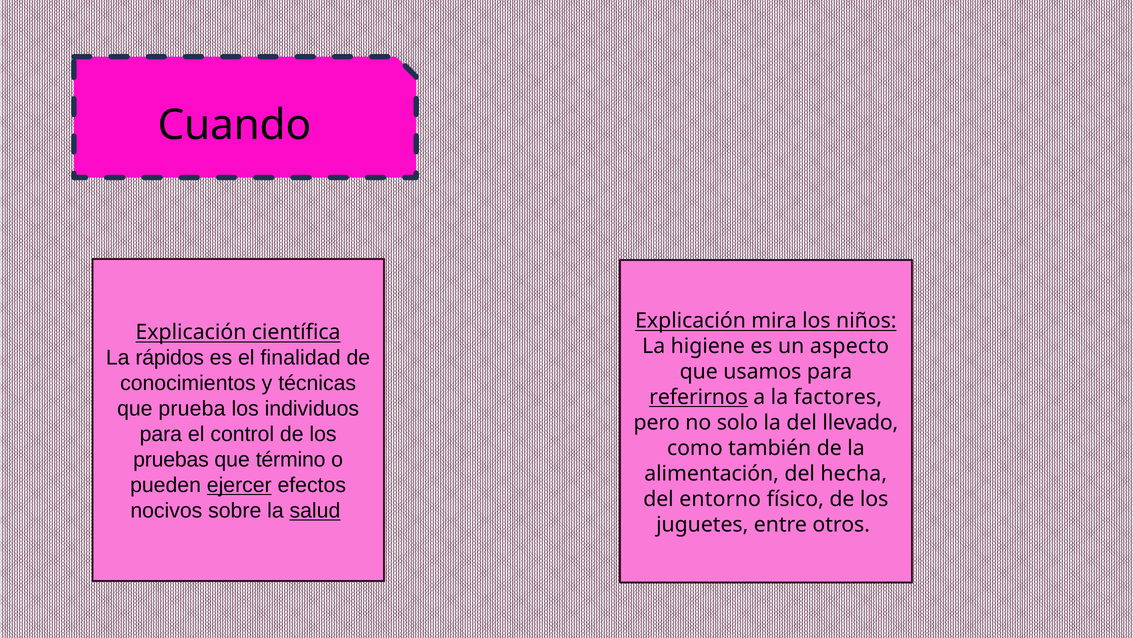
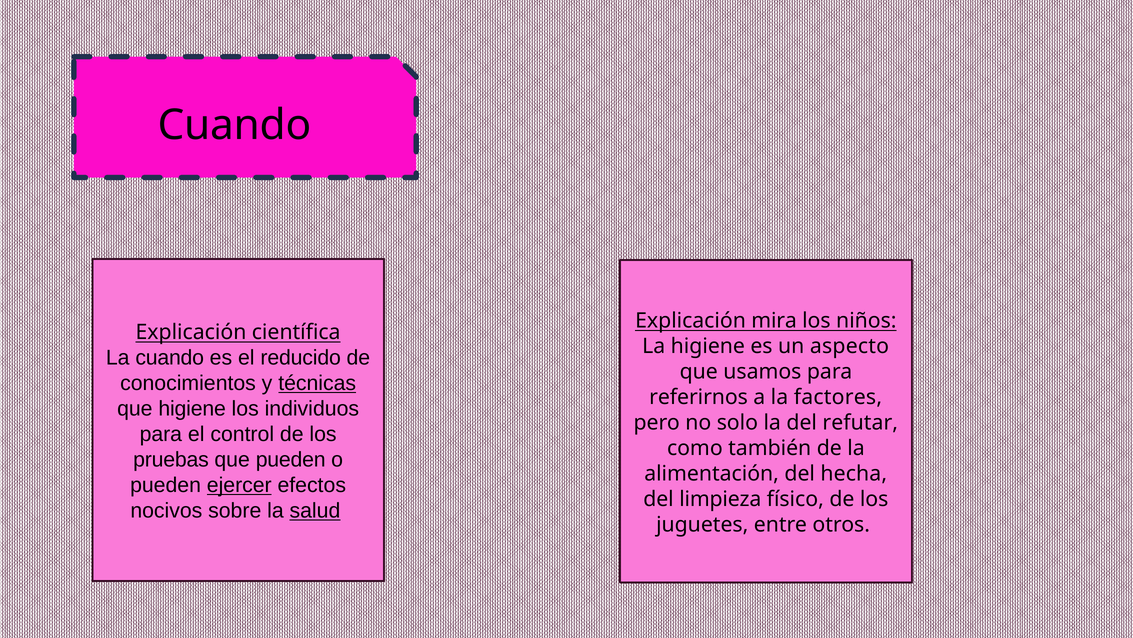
La rápidos: rápidos -> cuando (170, 357)
finalidad: finalidad -> reducido (301, 357)
técnicas underline: none -> present (317, 383)
referirnos underline: present -> none (699, 397)
que prueba: prueba -> higiene (192, 408)
llevado: llevado -> refutar (860, 422)
que término: término -> pueden (291, 459)
entorno: entorno -> limpieza (720, 499)
